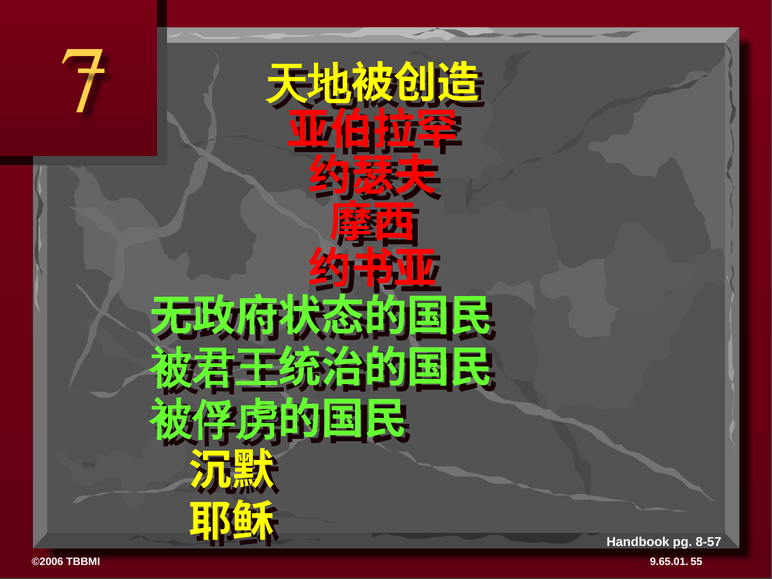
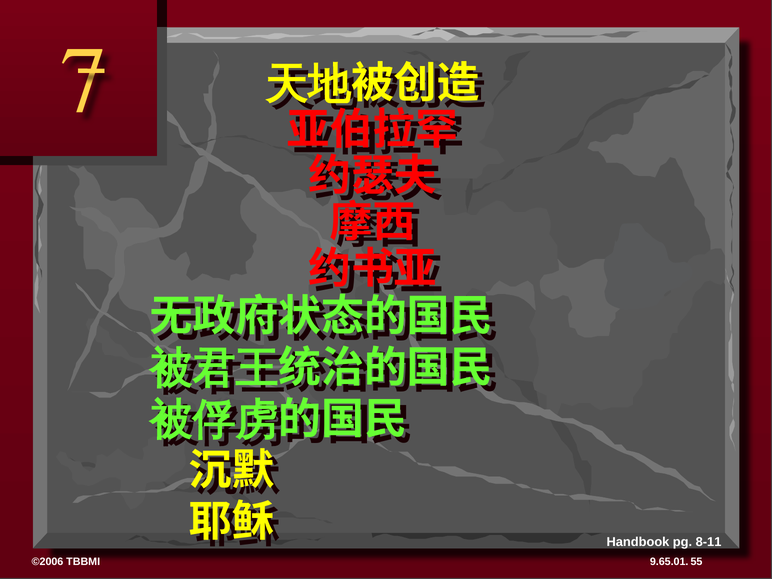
8-57: 8-57 -> 8-11 (709, 542)
